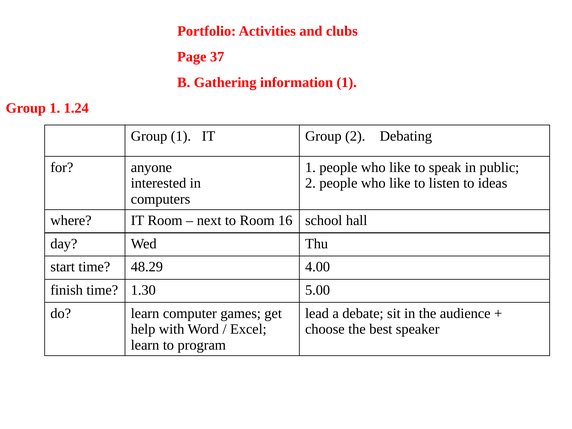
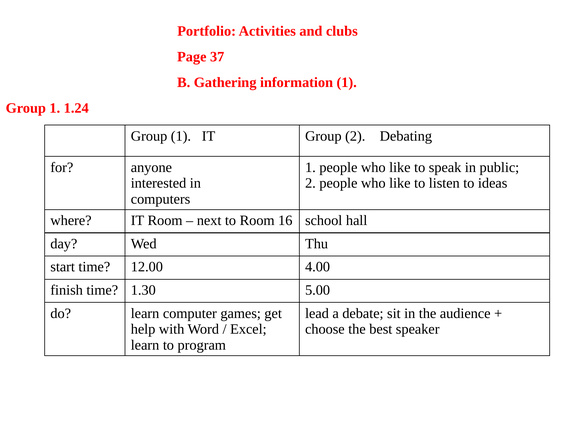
48.29: 48.29 -> 12.00 (147, 267)
